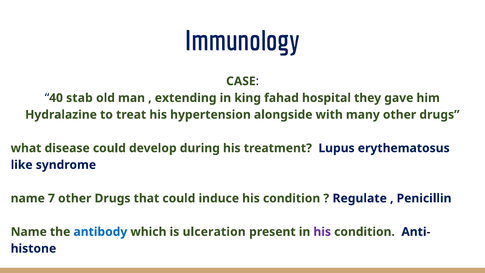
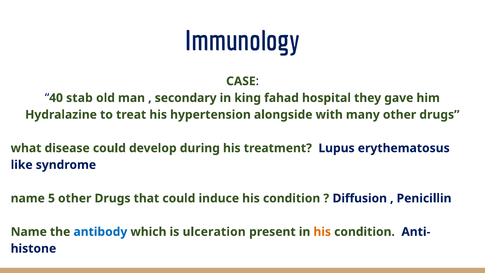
extending: extending -> secondary (186, 98)
7: 7 -> 5 (51, 198)
Regulate: Regulate -> Diffusion (360, 198)
his colour: purple -> orange (322, 232)
